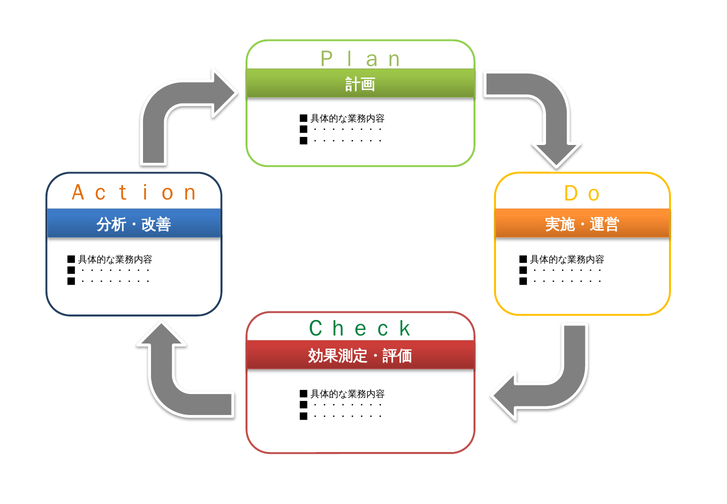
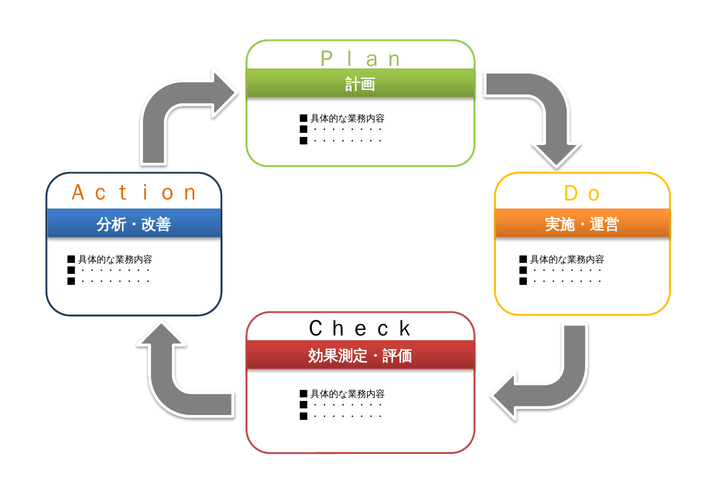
Ｃｈｅｃｋ colour: green -> black (361, 328)
